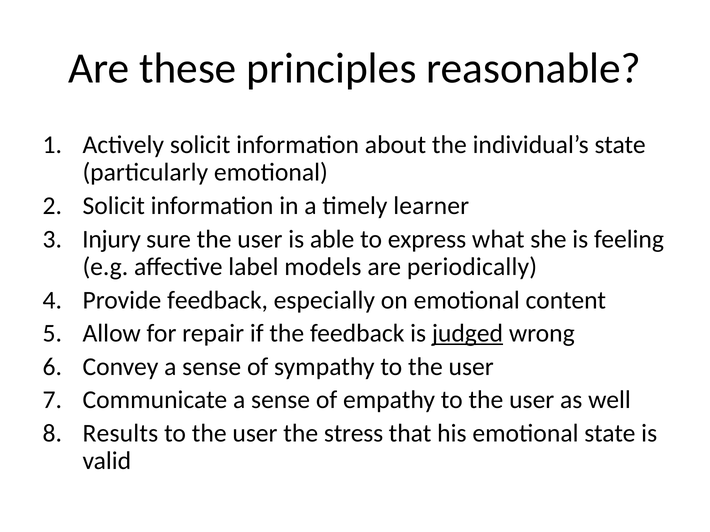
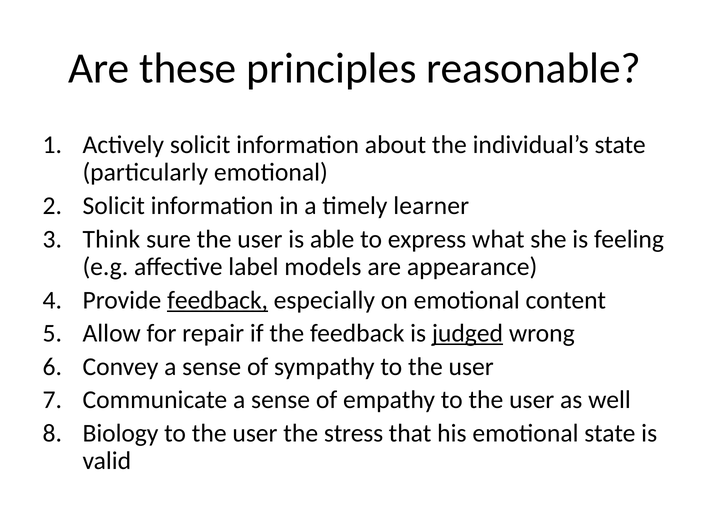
Injury: Injury -> Think (111, 239)
periodically: periodically -> appearance (472, 267)
feedback underline: none -> present (218, 300)
Results: Results -> Biology (120, 434)
